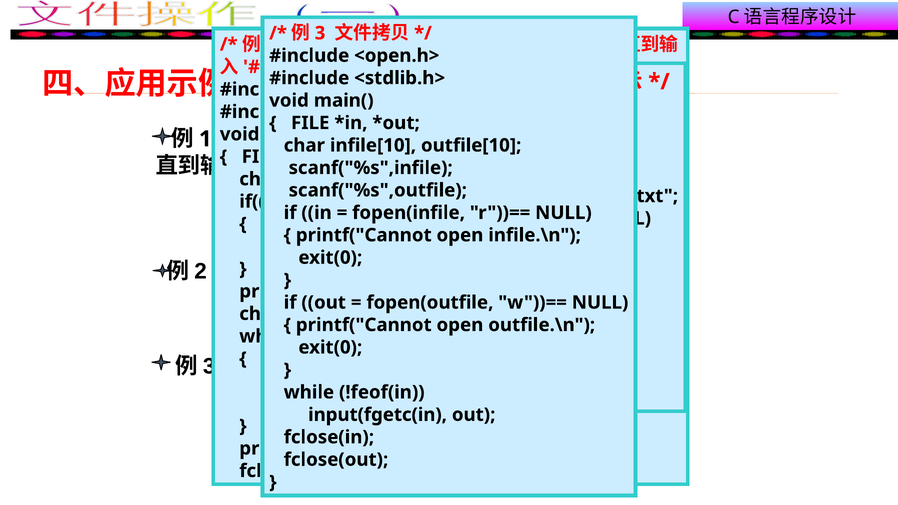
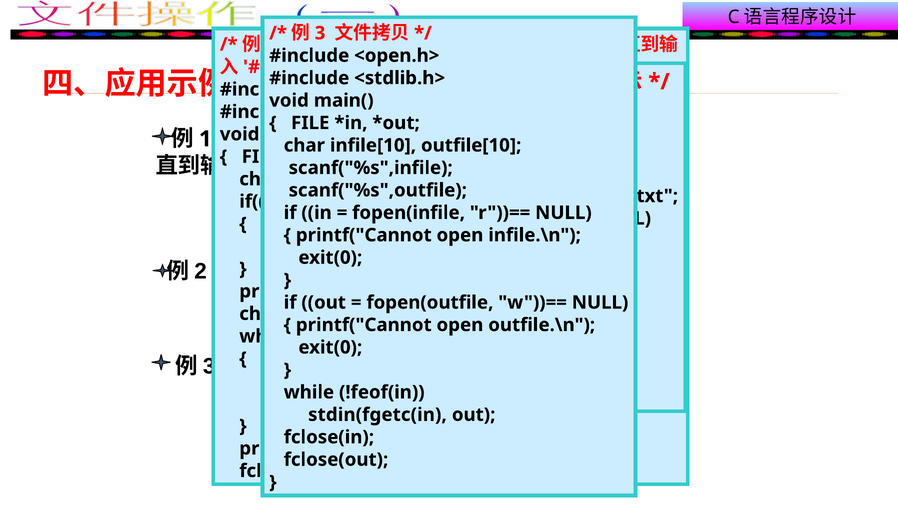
input(fgetc(in: input(fgetc(in -> stdin(fgetc(in (377, 415)
